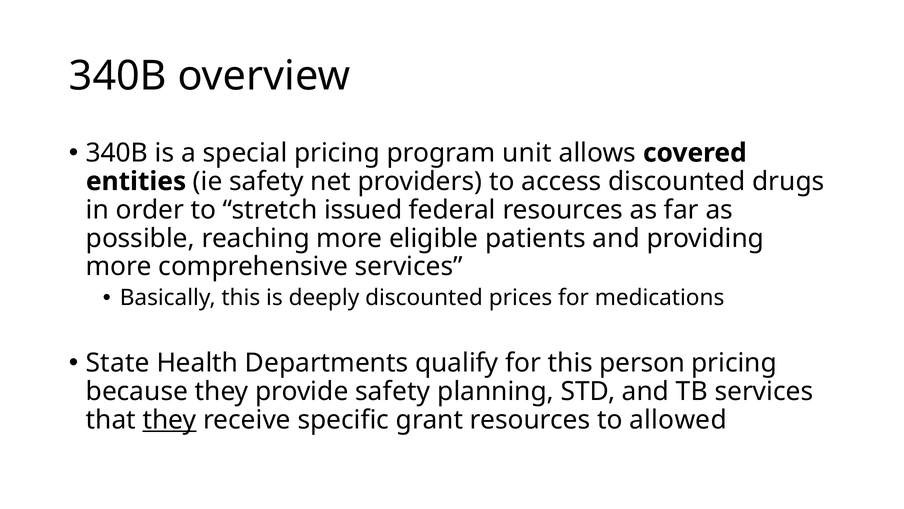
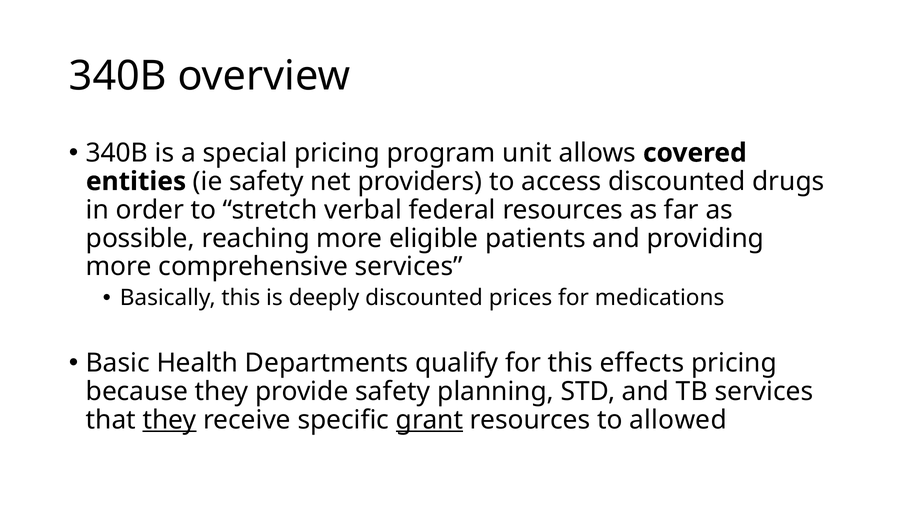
issued: issued -> verbal (363, 210)
State: State -> Basic (118, 363)
person: person -> effects (642, 363)
grant underline: none -> present (430, 419)
